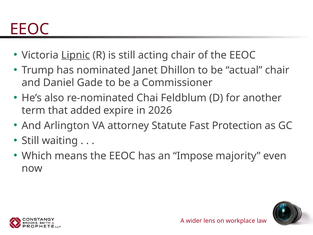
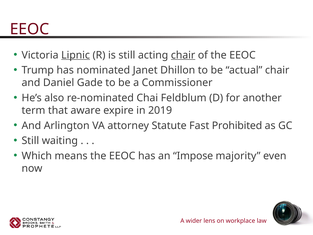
chair underline: none -> present (183, 55)
added: added -> aware (86, 110)
2026: 2026 -> 2019 (160, 110)
Protection: Protection -> Prohibited (237, 125)
